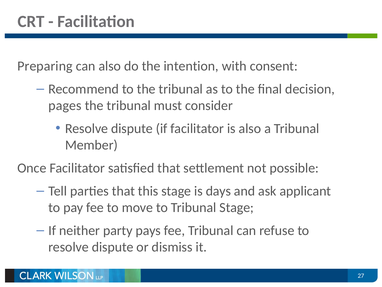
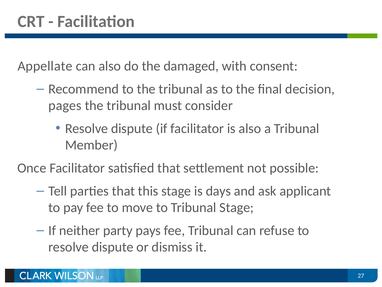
Preparing: Preparing -> Appellate (45, 66)
intention: intention -> damaged (191, 66)
